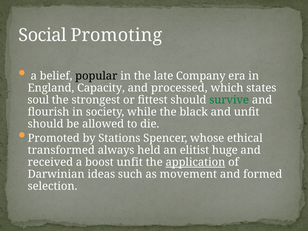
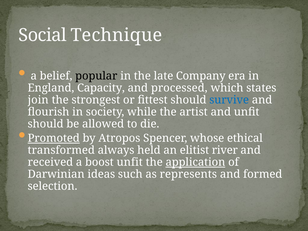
Promoting: Promoting -> Technique (116, 35)
soul: soul -> join (38, 100)
survive colour: green -> blue (229, 100)
black: black -> artist (194, 112)
Promoted underline: none -> present (54, 138)
Stations: Stations -> Atropos (119, 138)
huge: huge -> river (225, 150)
movement: movement -> represents (188, 174)
